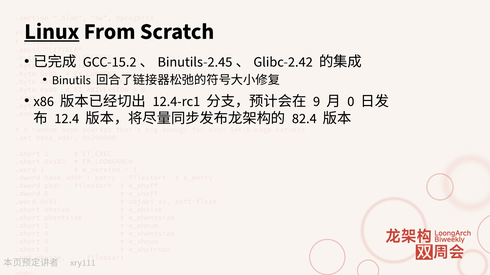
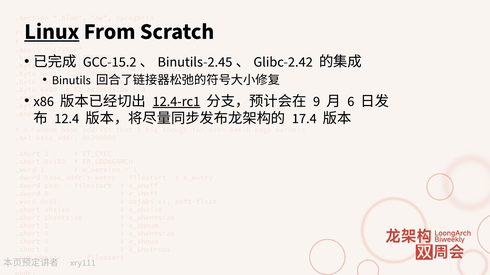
12.4-rc1 underline: none -> present (176, 102)
0: 0 -> 6 (351, 102)
82.4: 82.4 -> 17.4 (304, 119)
